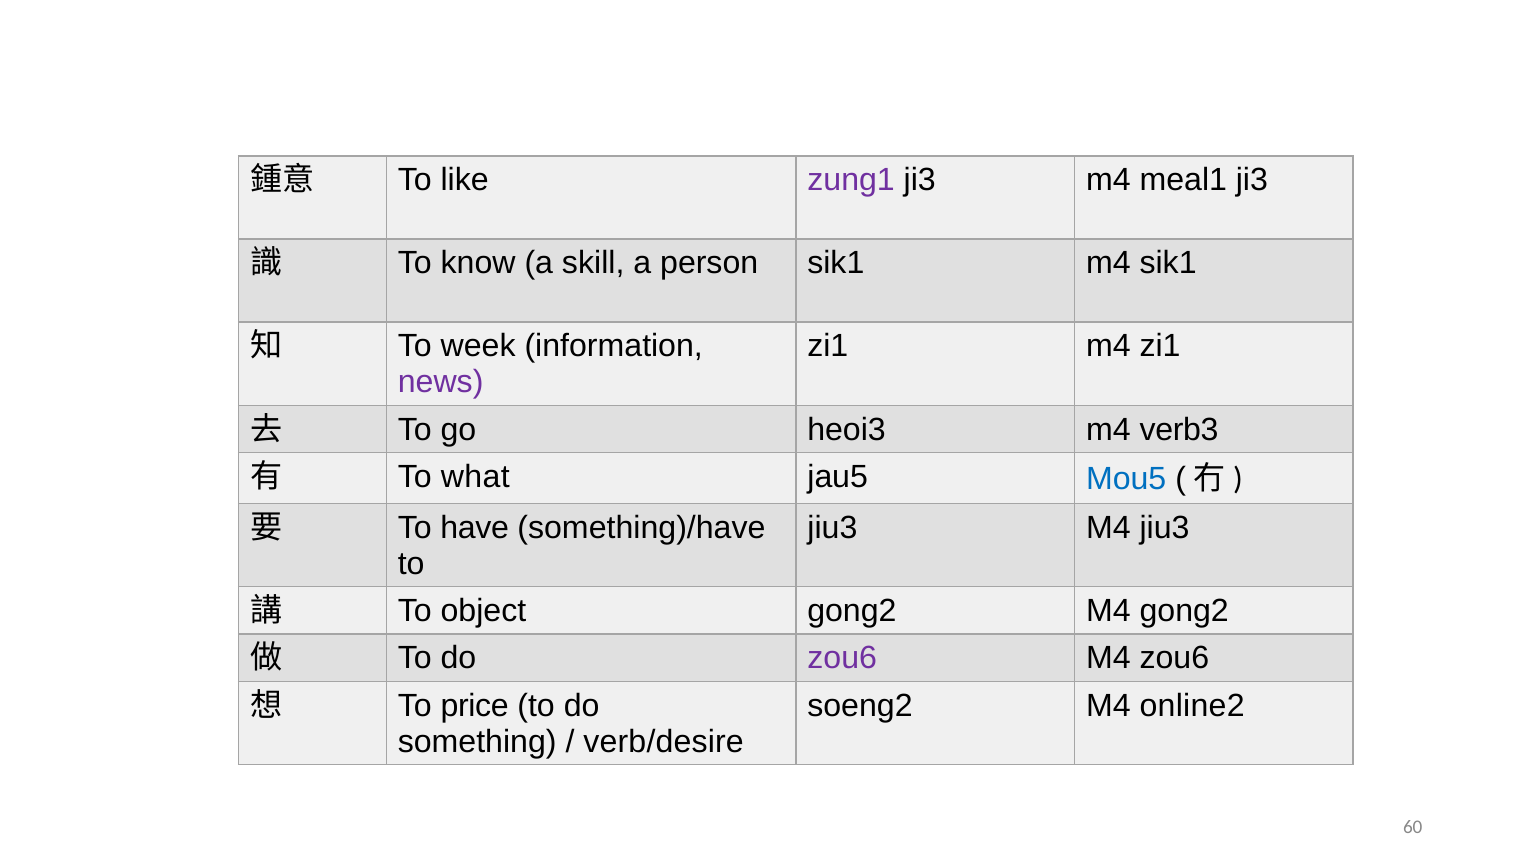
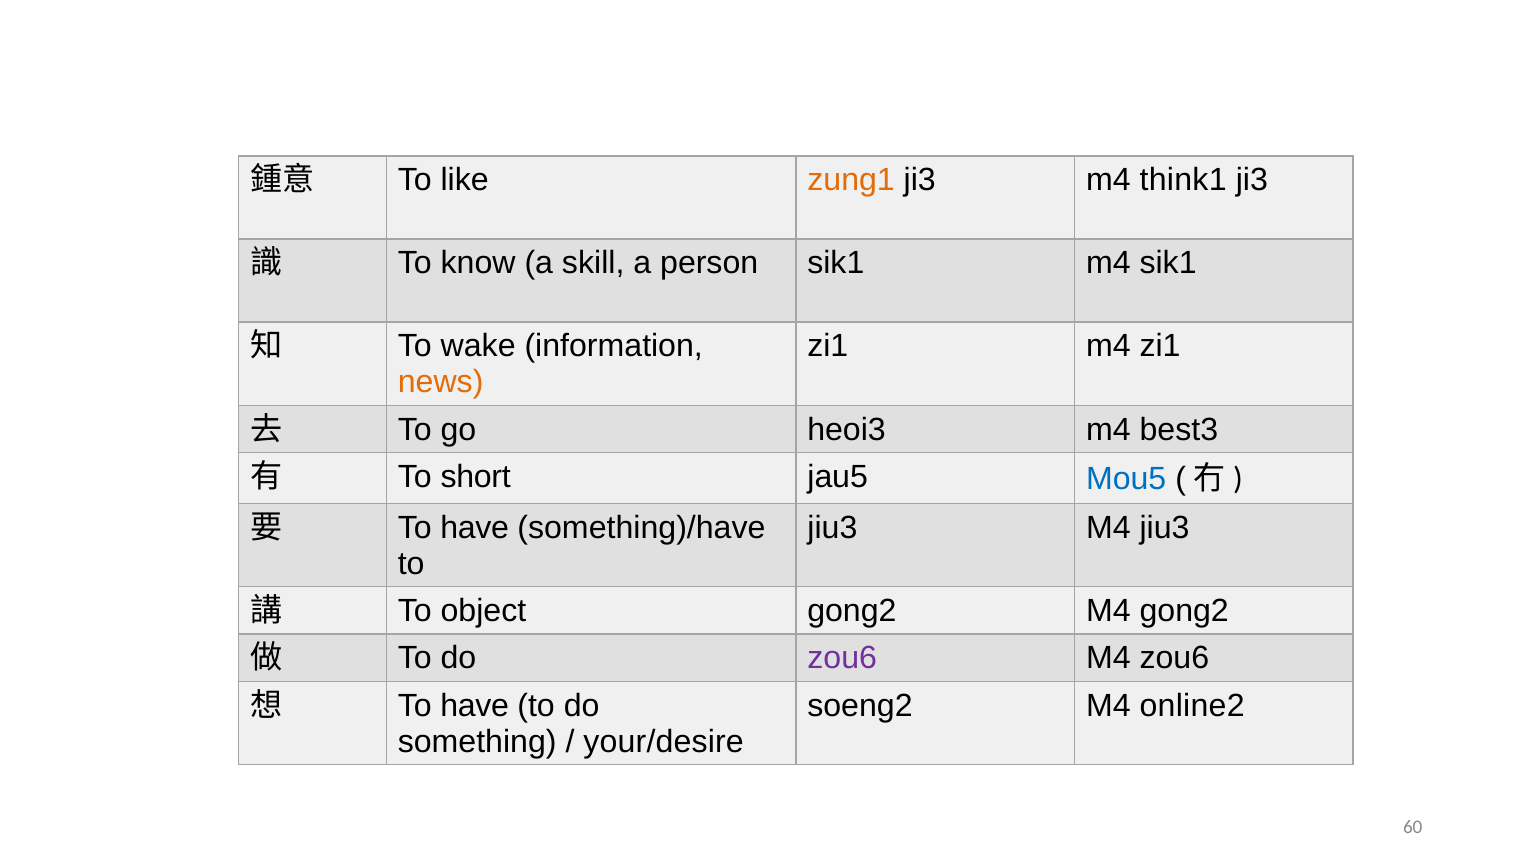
zung1 colour: purple -> orange (851, 180)
meal1: meal1 -> think1 (1183, 180)
week: week -> wake (478, 346)
news colour: purple -> orange (441, 382)
verb3: verb3 -> best3 (1179, 430)
what: what -> short (476, 477)
price: price -> have (475, 706)
verb/desire: verb/desire -> your/desire (664, 742)
